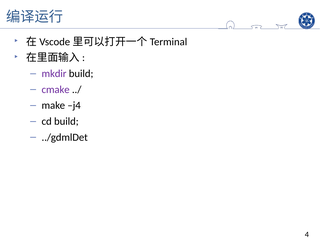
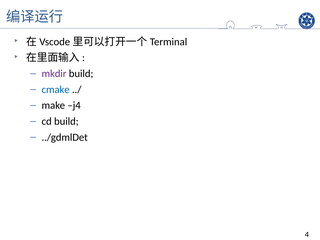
cmake colour: purple -> blue (56, 90)
